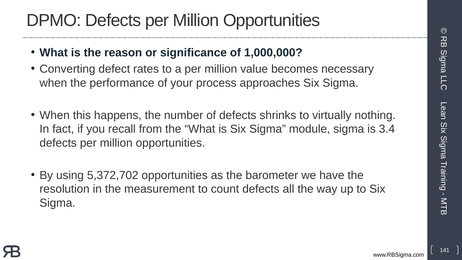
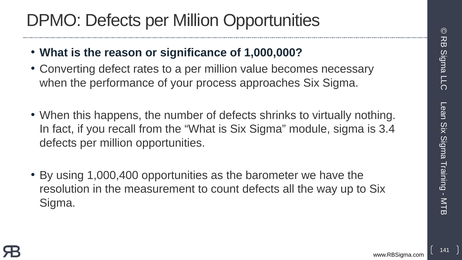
5,372,702: 5,372,702 -> 1,000,400 (113, 175)
